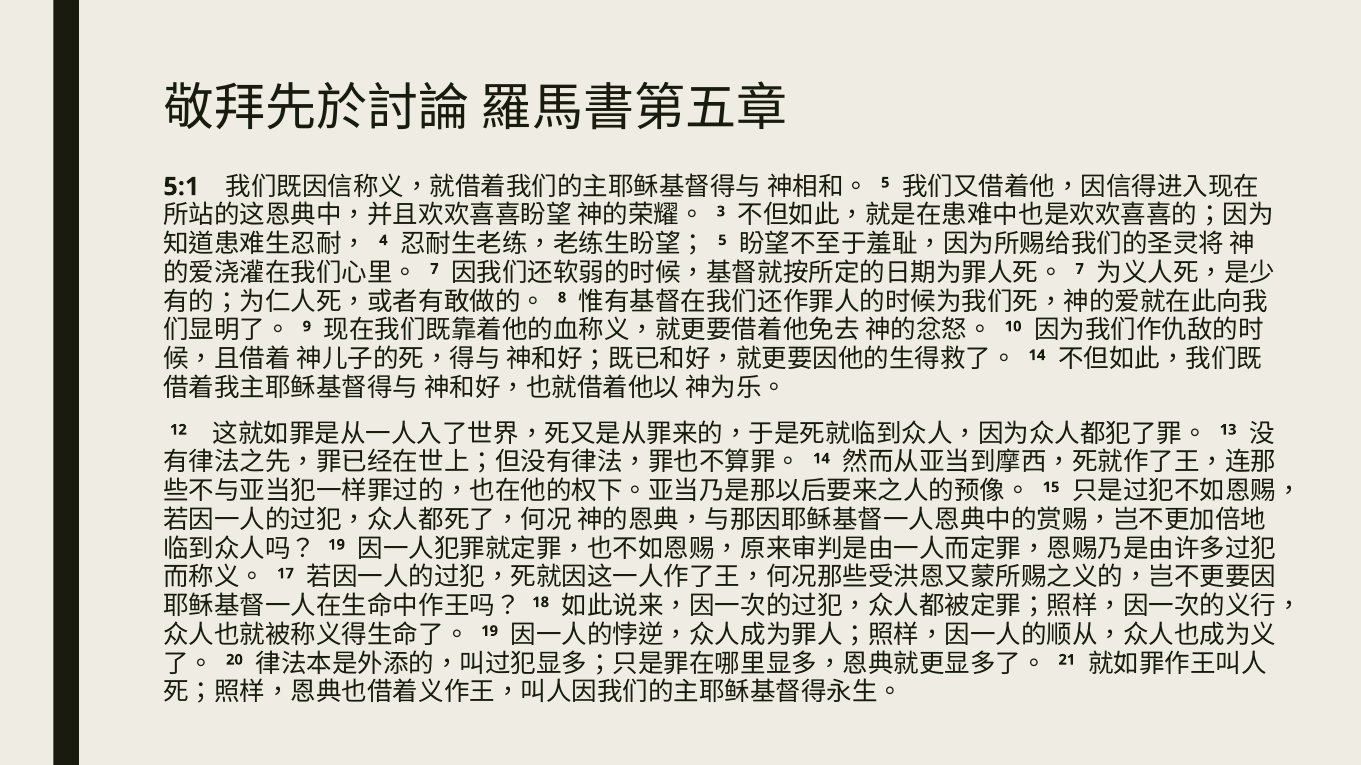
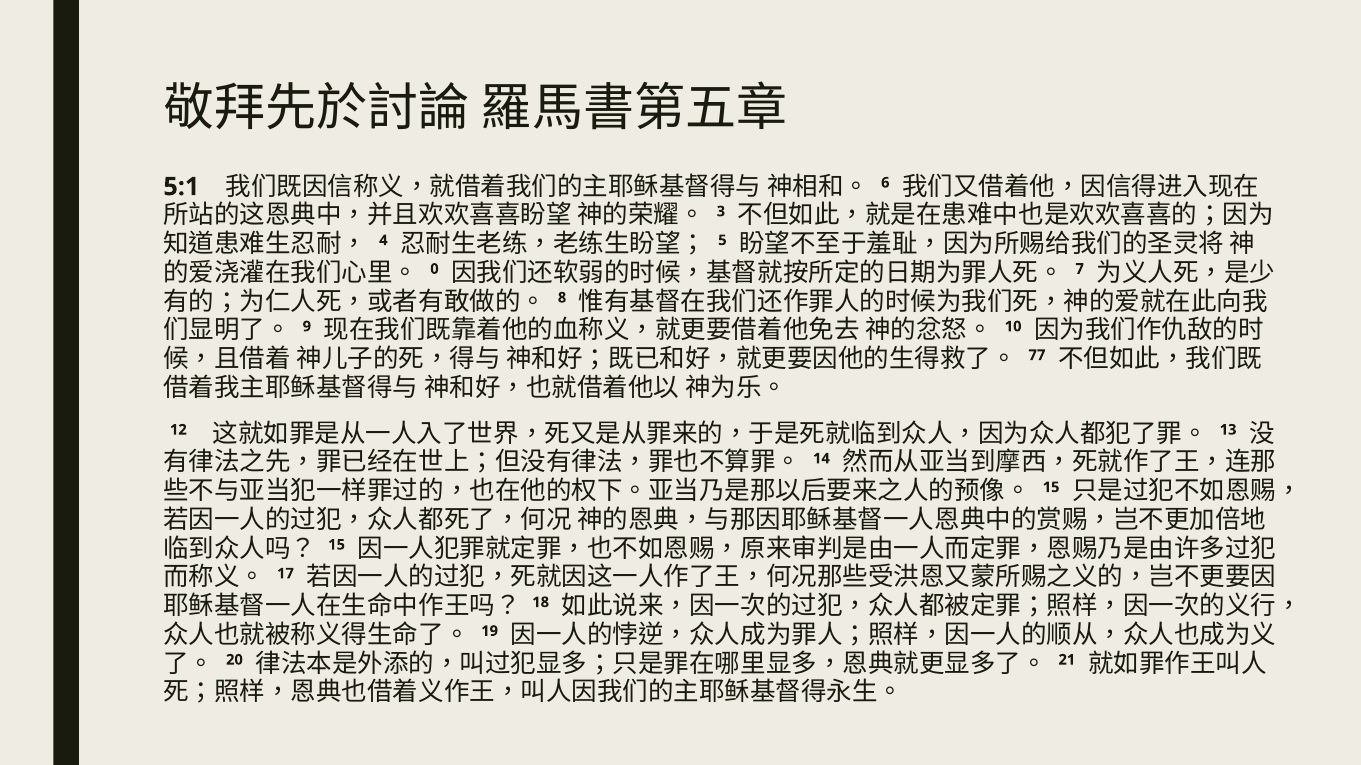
5: 5 -> 6 (885, 183)
7: 7 -> 0 (434, 269)
14: 14 -> 77 (1037, 355)
19: 19 -> 15 (337, 545)
